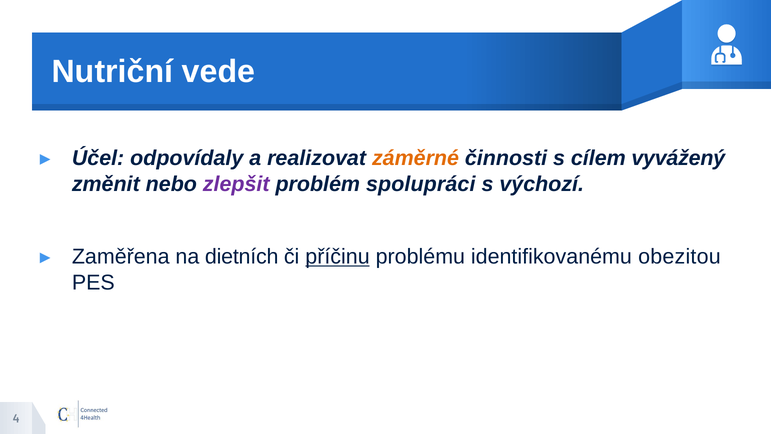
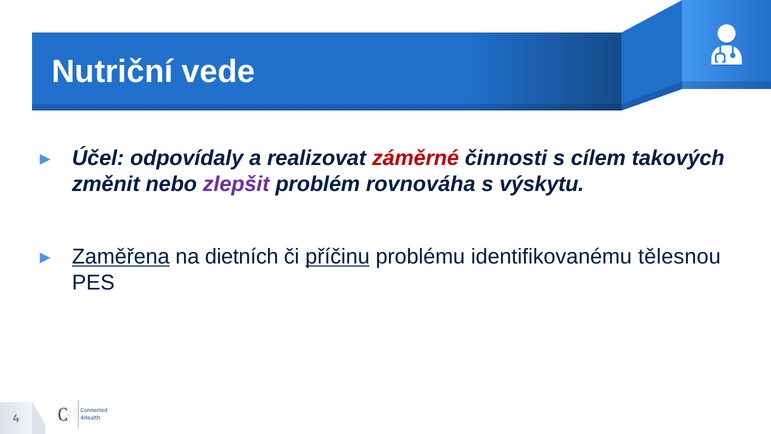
záměrné colour: orange -> red (415, 158)
vyvážený: vyvážený -> takových (678, 158)
spolupráci: spolupráci -> rovnováha (421, 184)
výchozí: výchozí -> výskytu (542, 184)
Zaměřena underline: none -> present (121, 257)
obezitou: obezitou -> tělesnou (679, 257)
